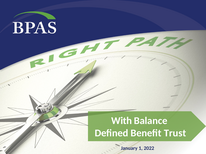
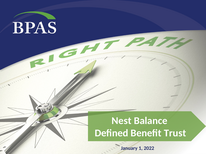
With: With -> Nest (121, 121)
